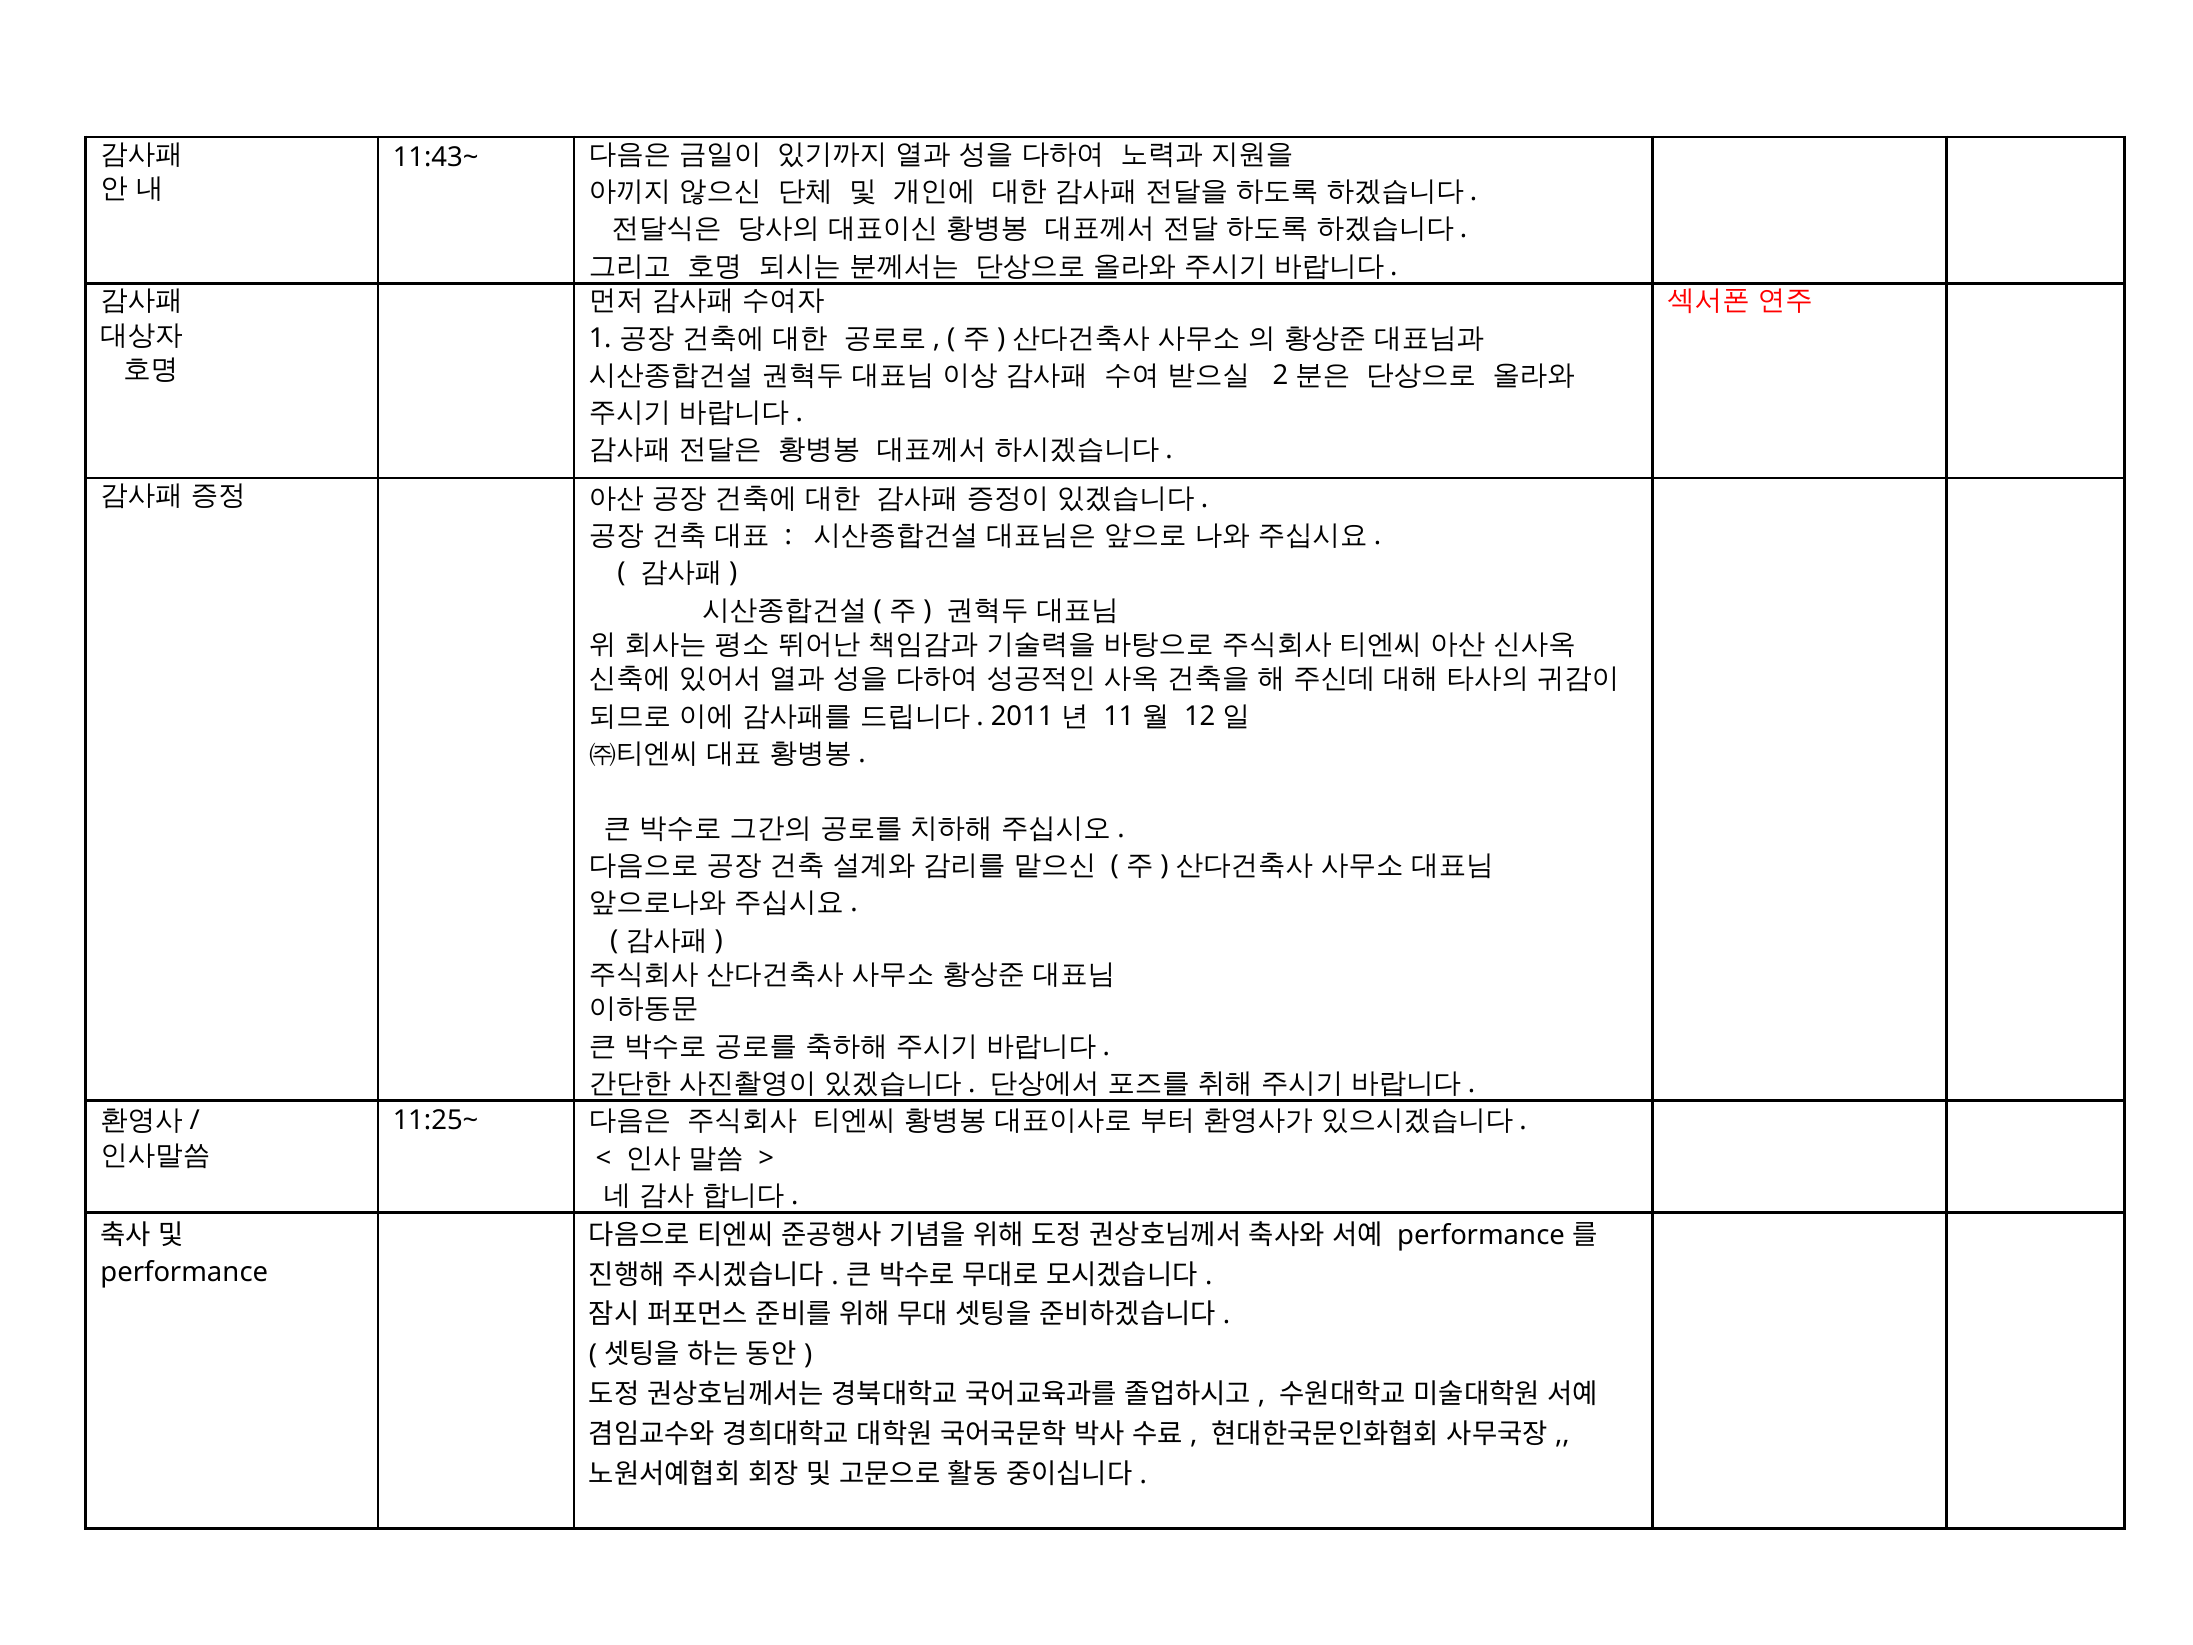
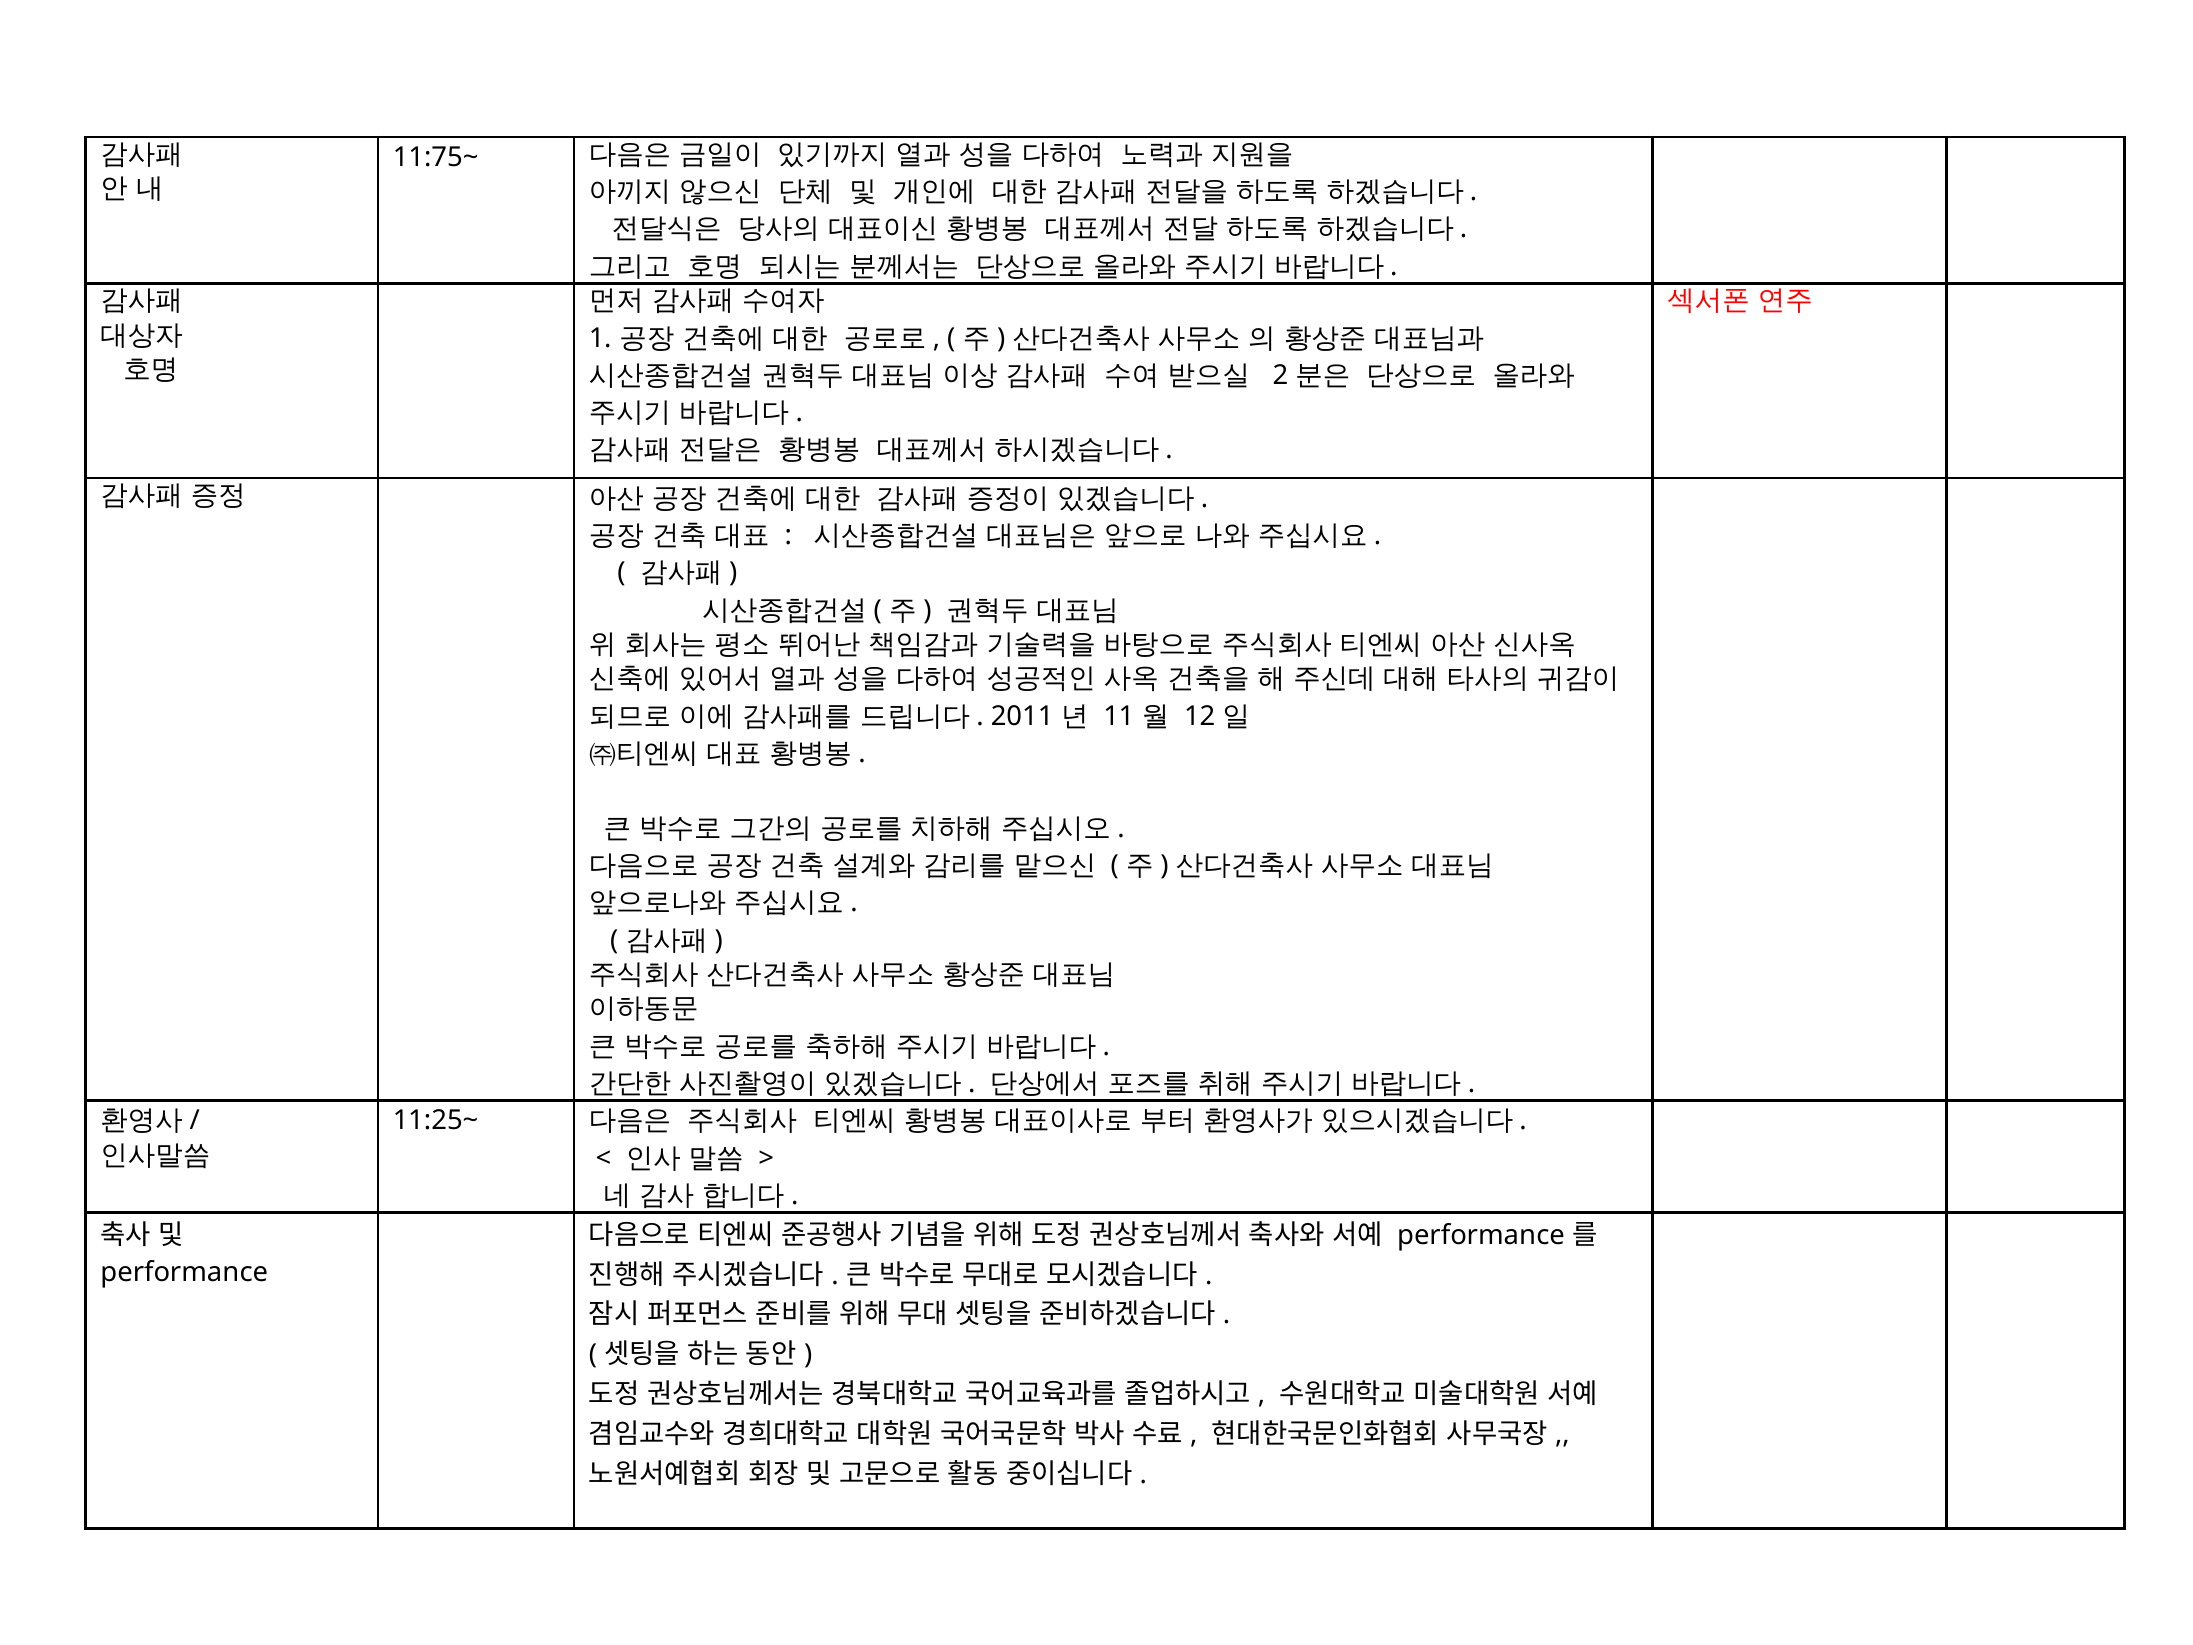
11:43~: 11:43~ -> 11:75~ (436, 157)
